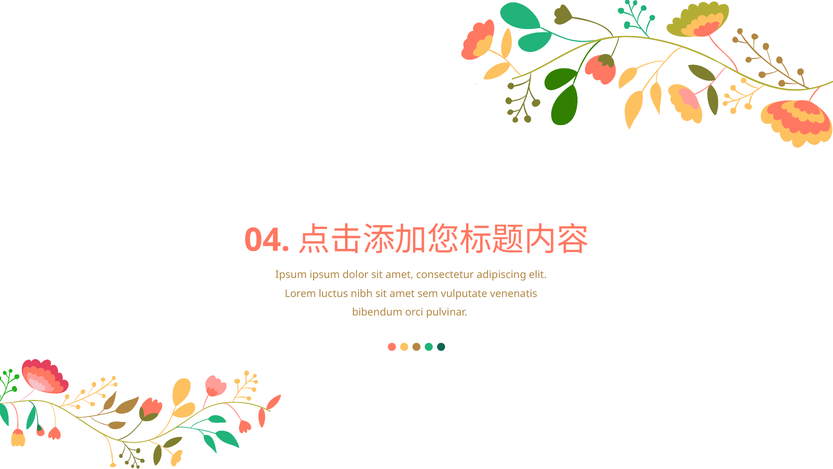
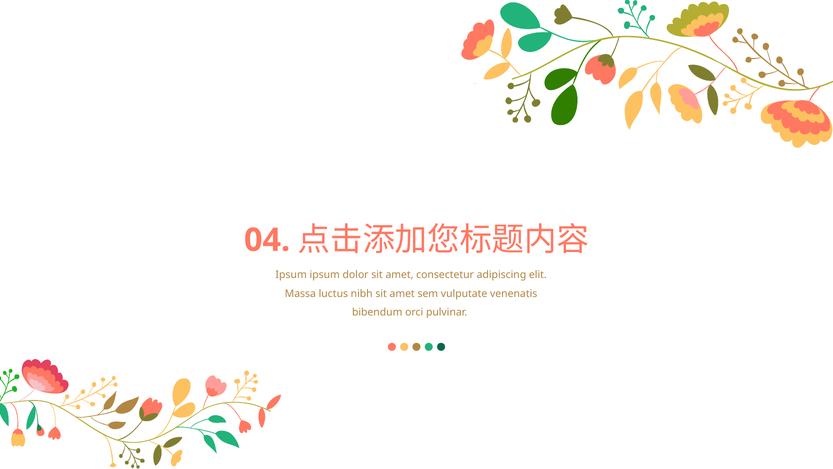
Lorem: Lorem -> Massa (300, 293)
